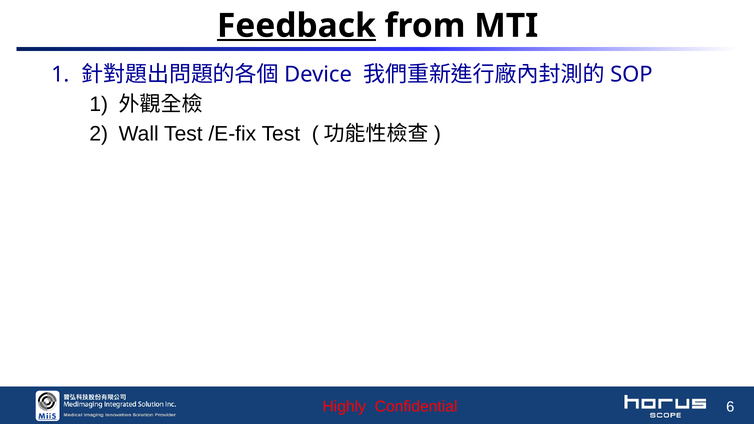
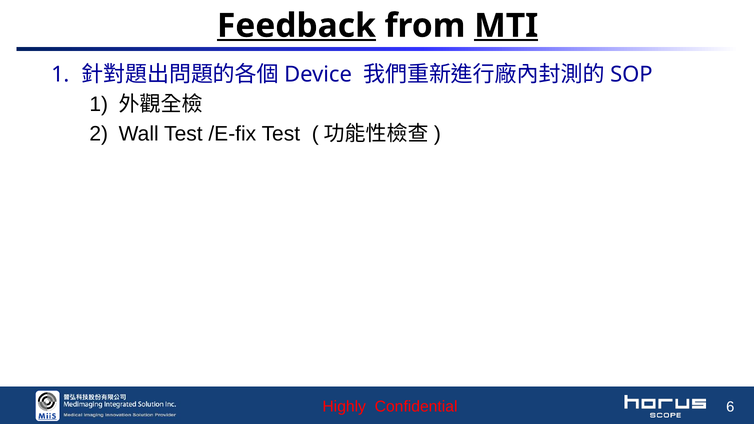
MTI underline: none -> present (506, 26)
